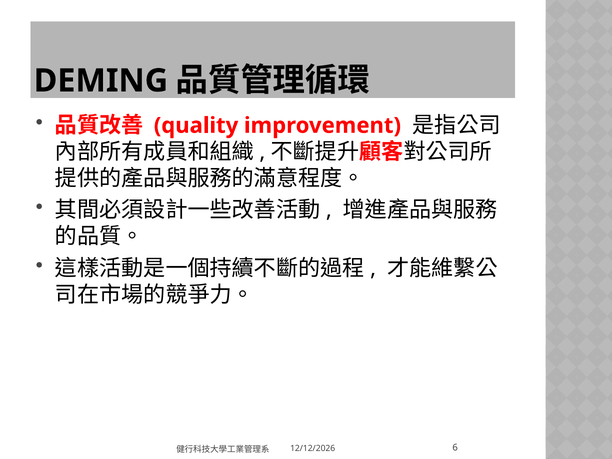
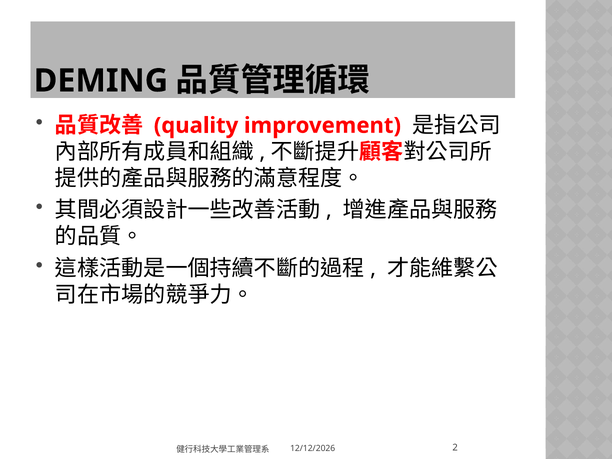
6: 6 -> 2 (455, 448)
